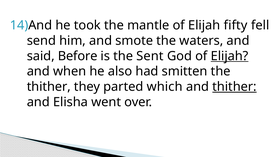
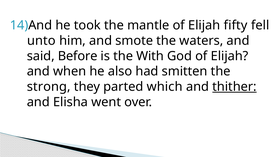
send: send -> unto (41, 41)
Sent: Sent -> With (150, 56)
Elijah underline: present -> none (230, 56)
thither: thither -> strong (49, 87)
